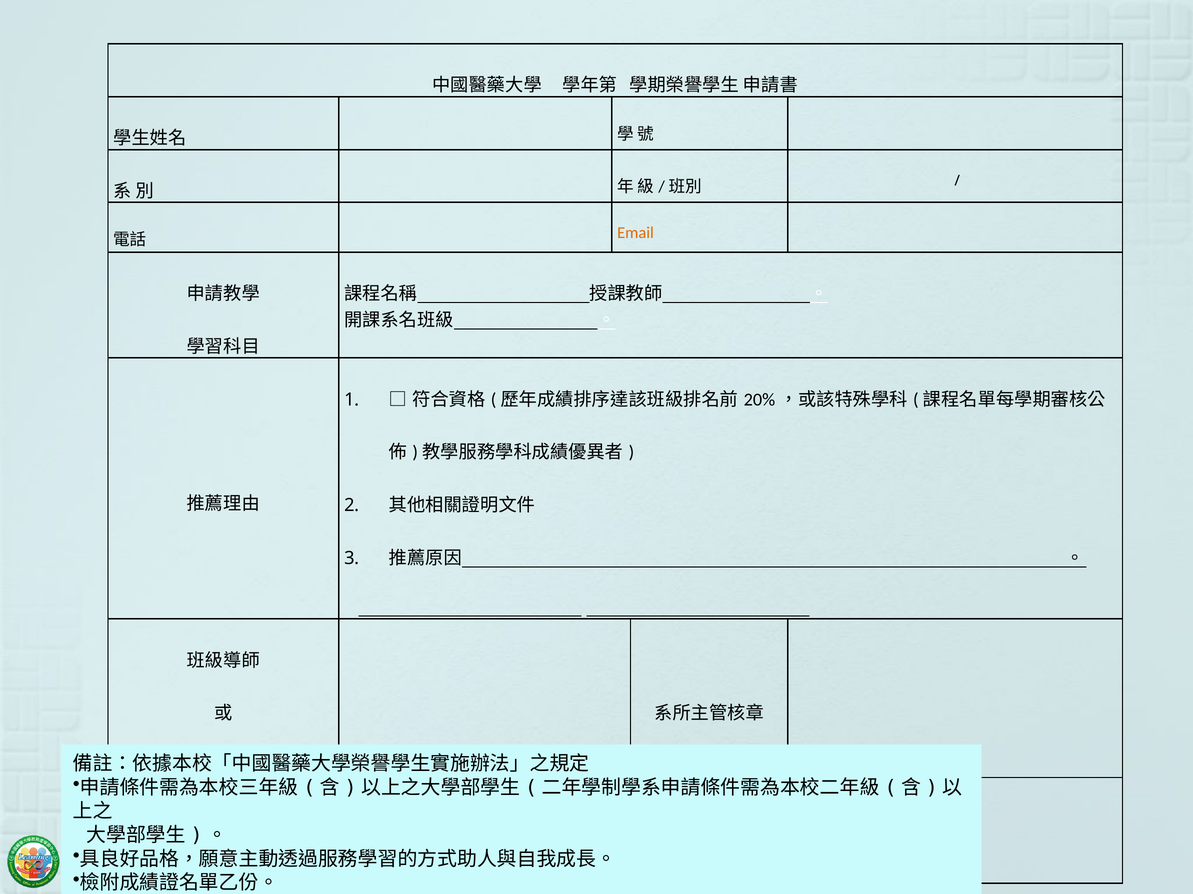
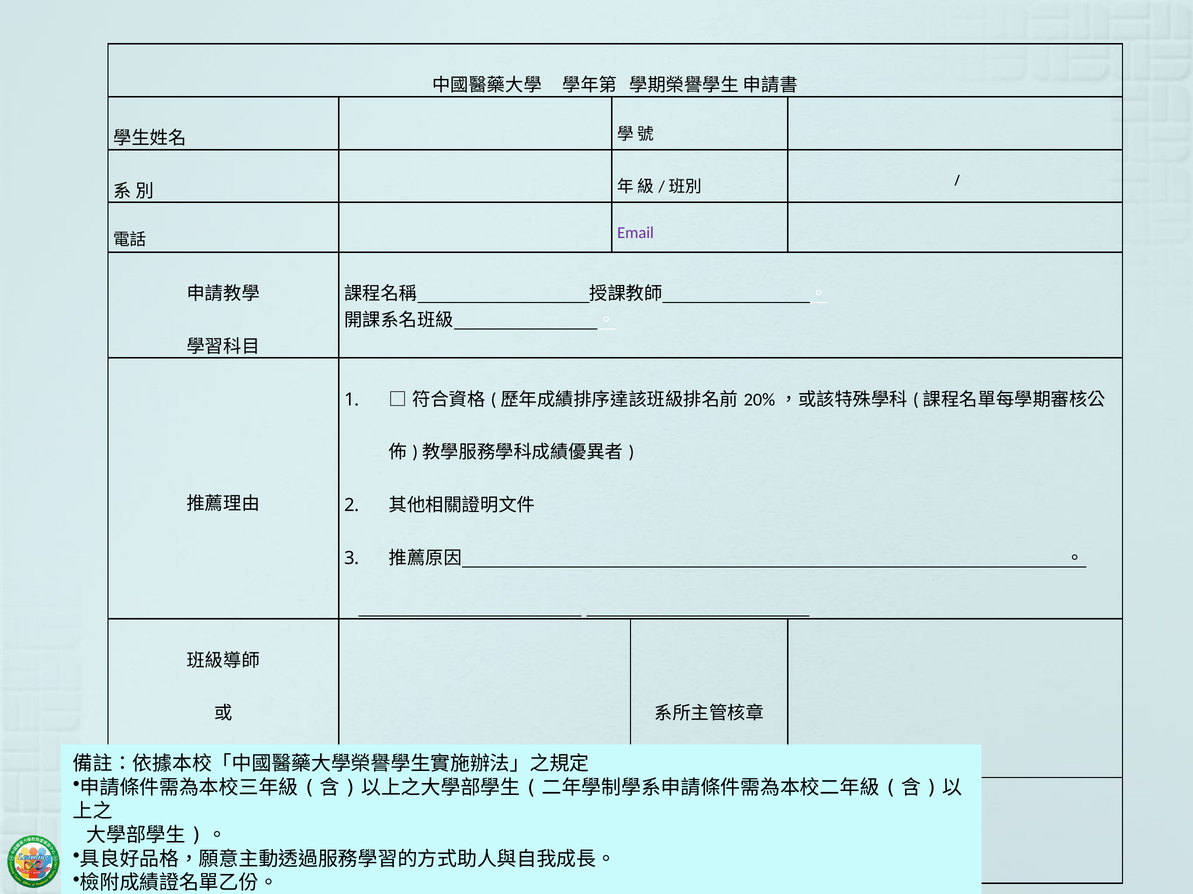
Email colour: orange -> purple (636, 233)
